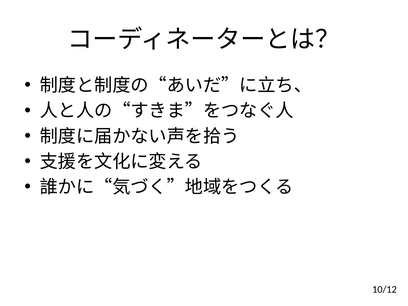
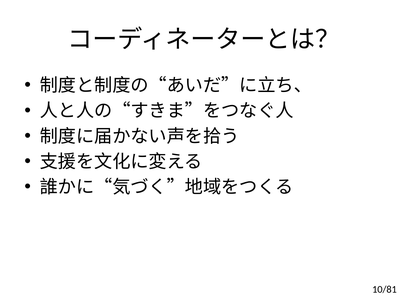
10/12: 10/12 -> 10/81 (384, 289)
